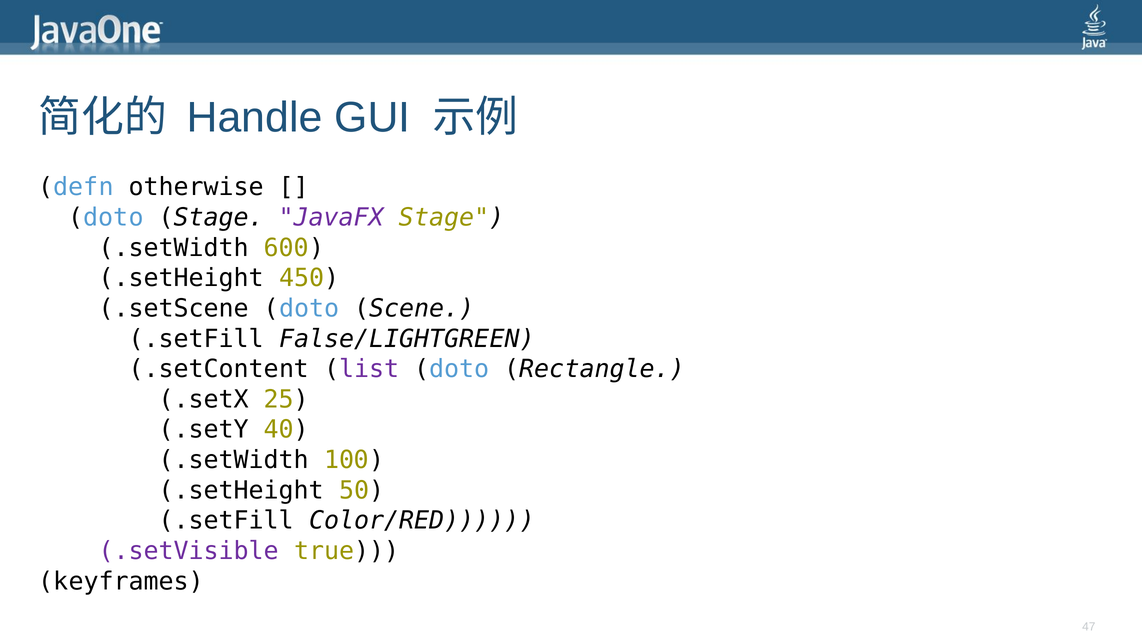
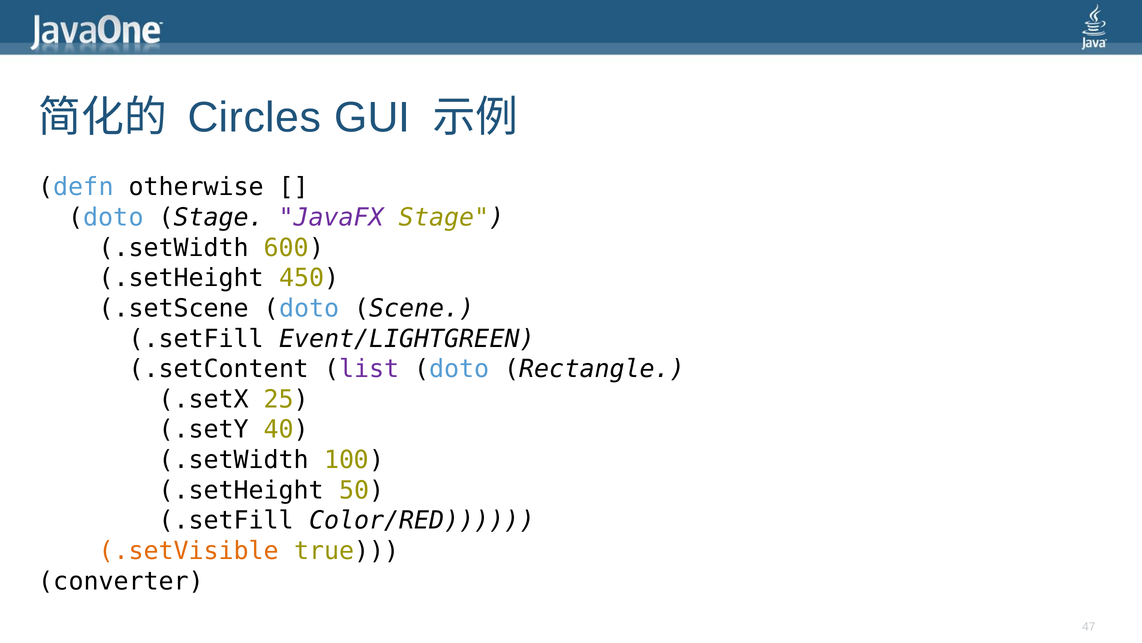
Handle: Handle -> Circles (254, 118)
False/LIGHTGREEN: False/LIGHTGREEN -> Event/LIGHTGREEN (407, 339)
.setVisible colour: purple -> orange (189, 551)
keyframes: keyframes -> converter (121, 581)
